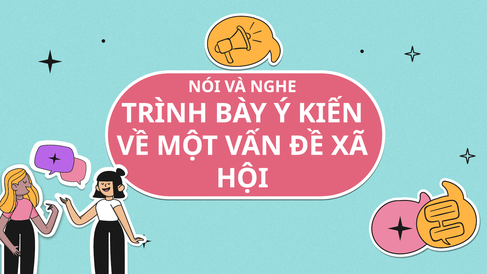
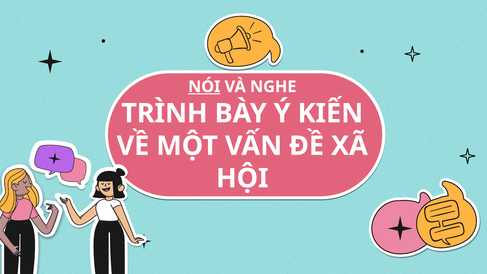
NÓI underline: none -> present (204, 87)
